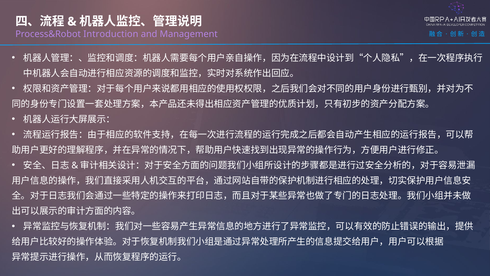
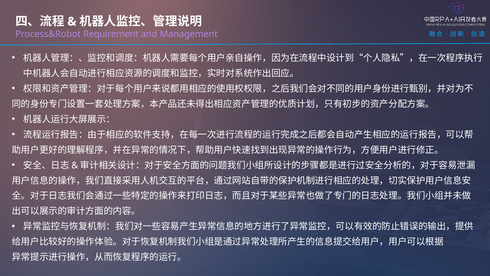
Introduction: Introduction -> Requirement (111, 34)
